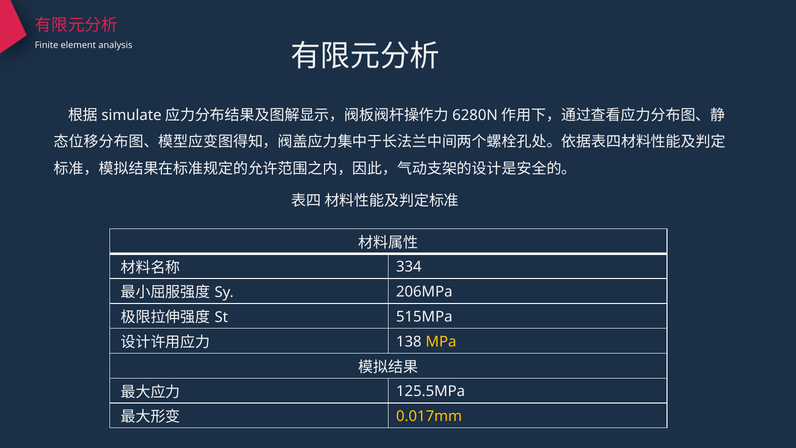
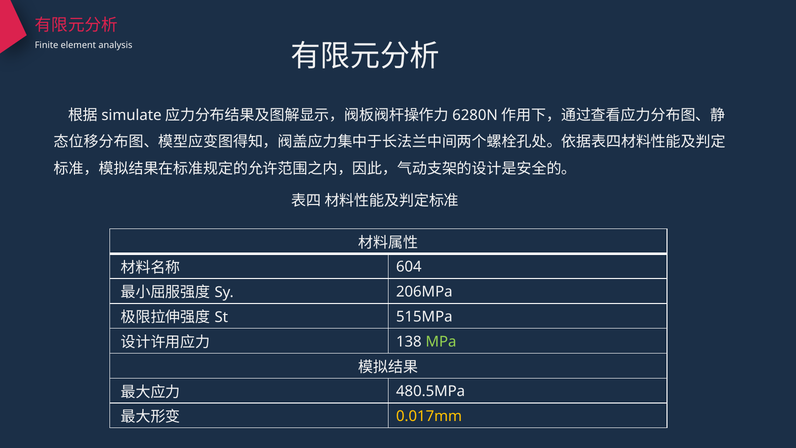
334: 334 -> 604 (409, 267)
MPa colour: yellow -> light green (441, 341)
125.5MPa: 125.5MPa -> 480.5MPa (431, 391)
